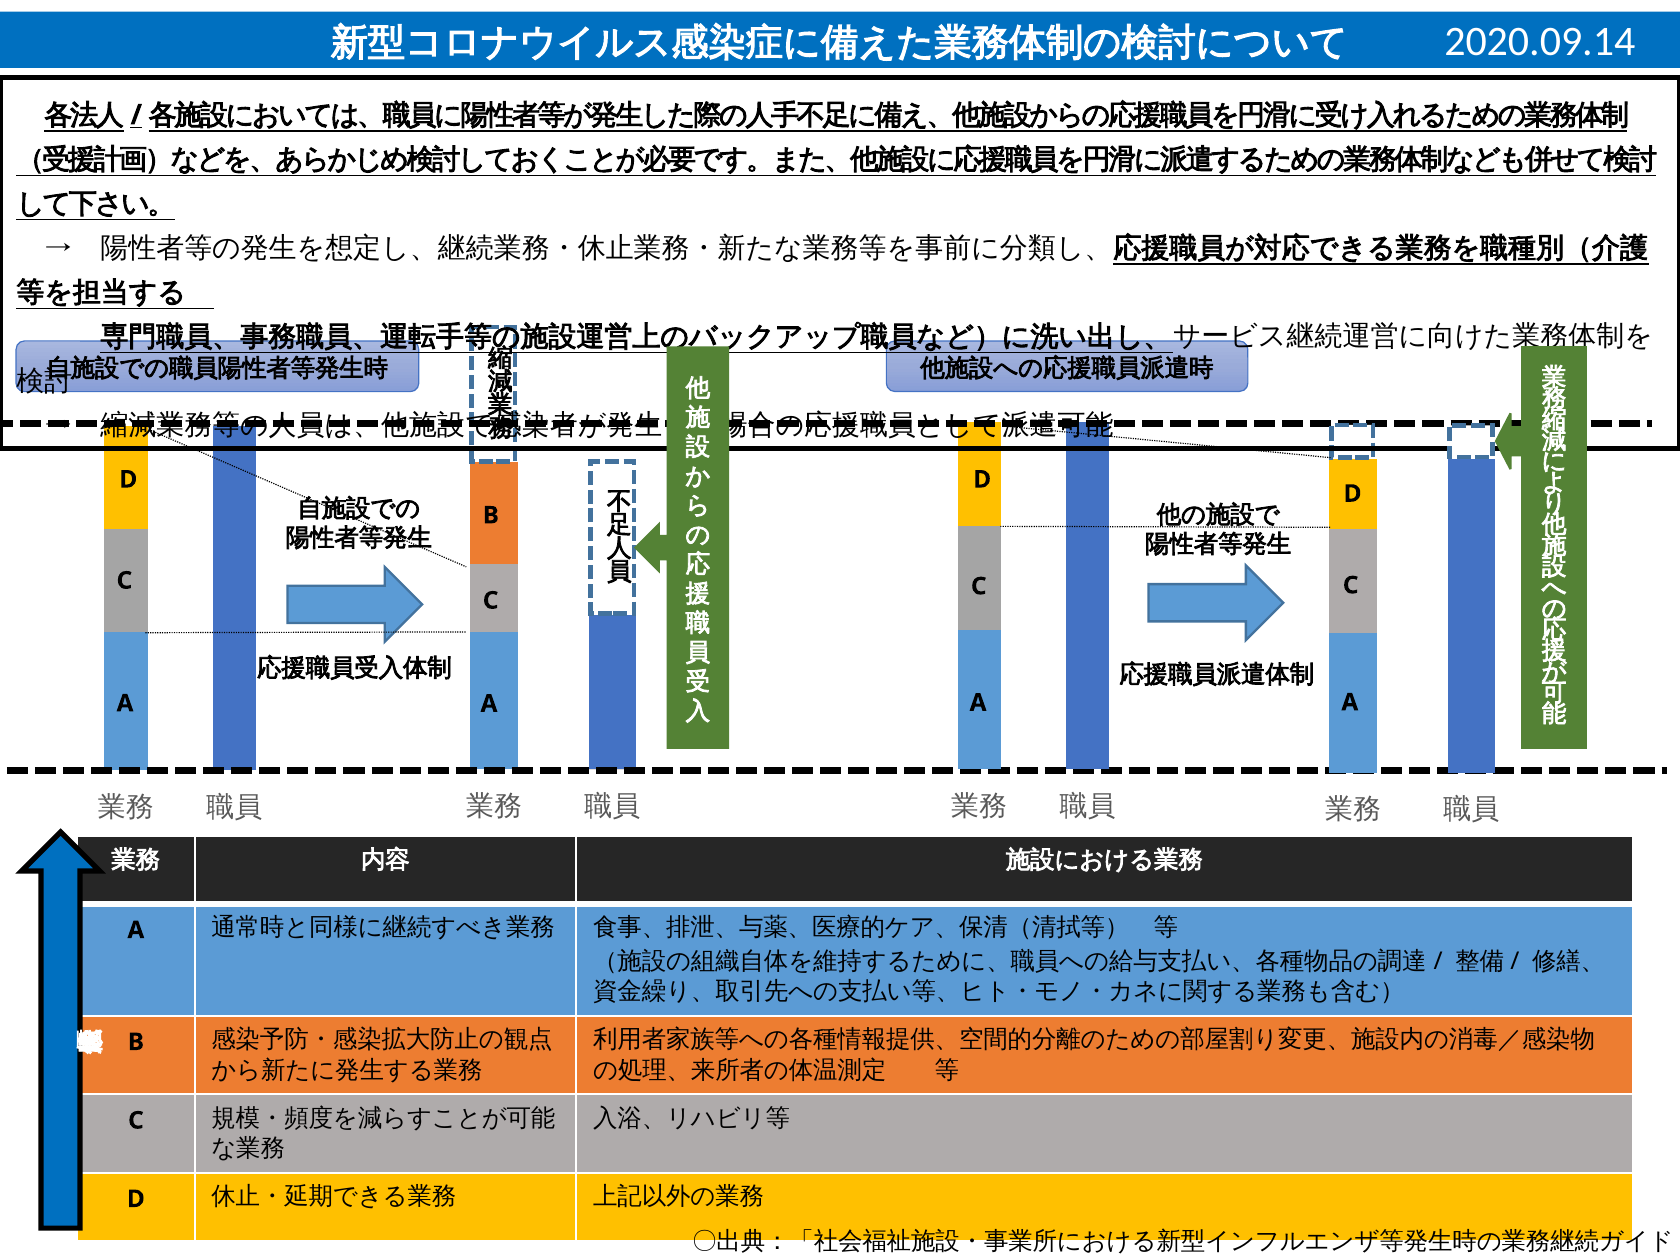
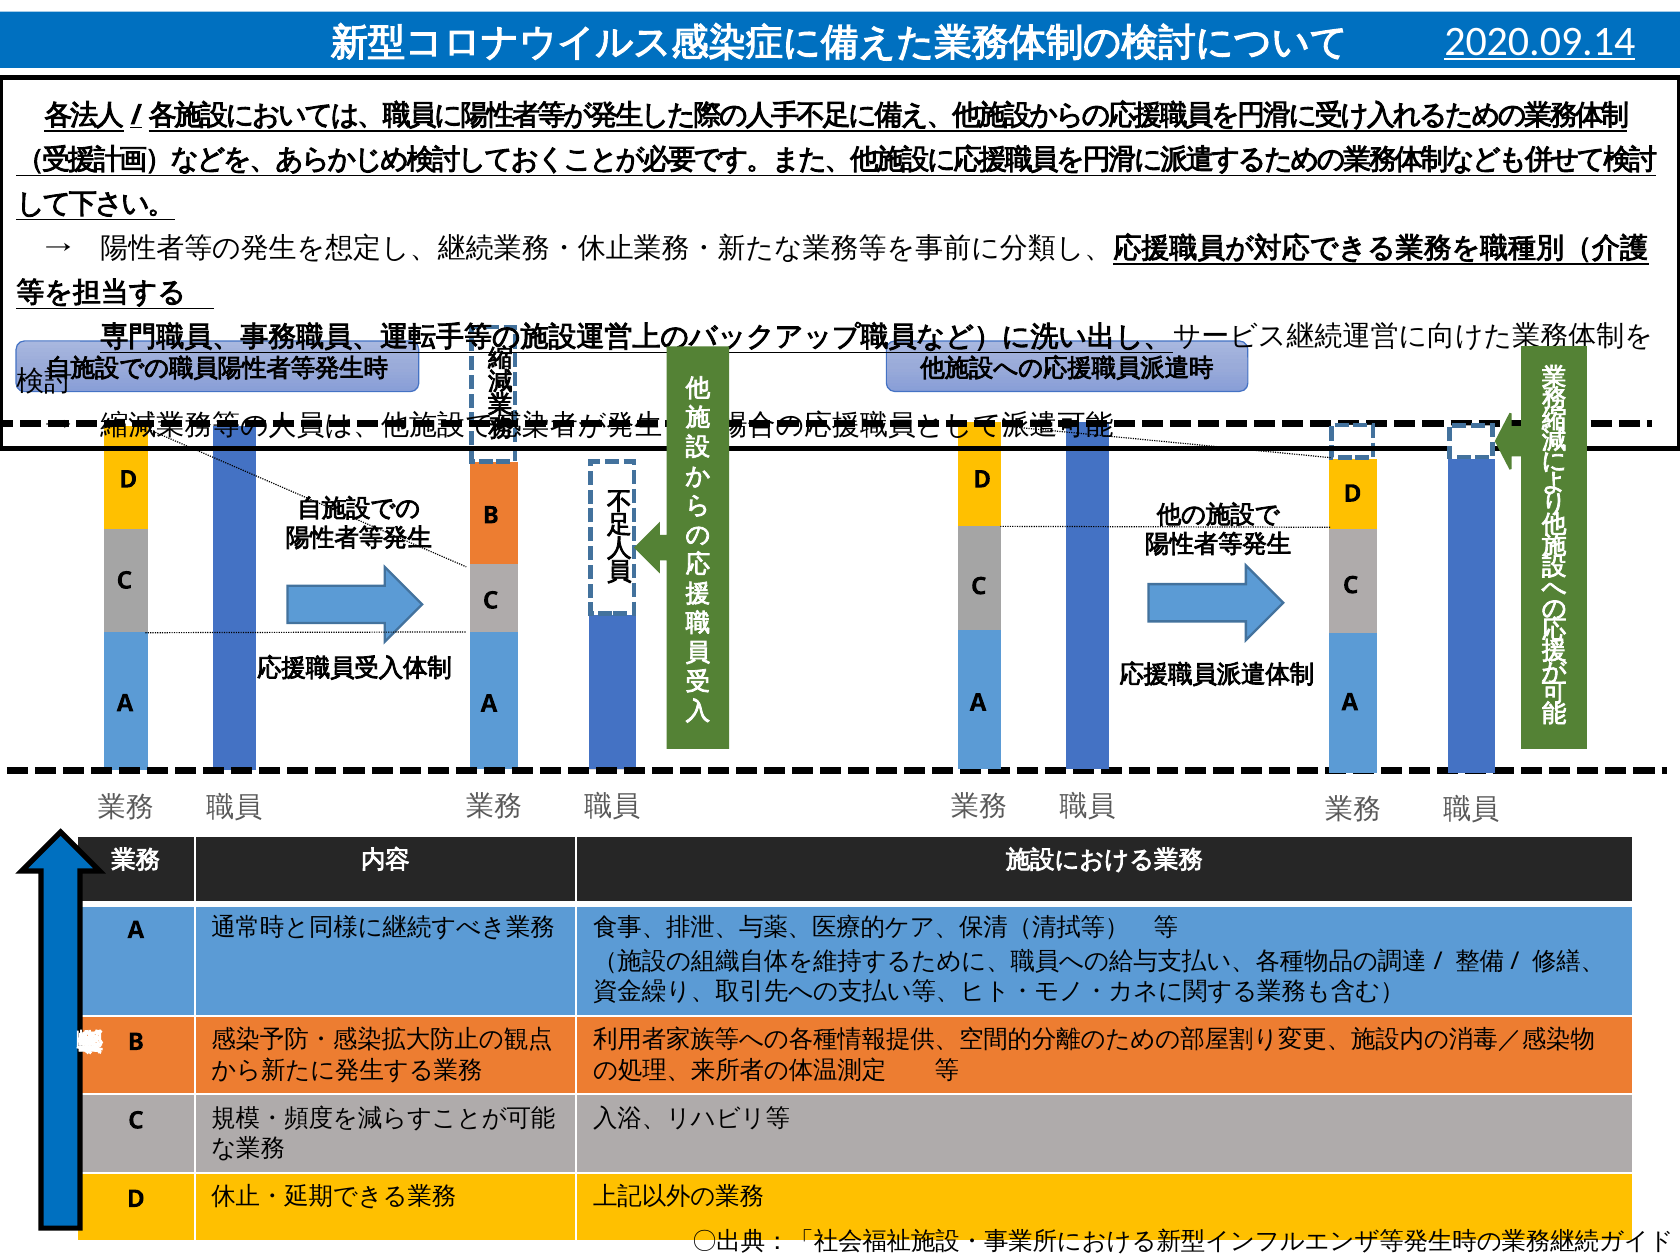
2020.09.14 underline: none -> present (1540, 41)
